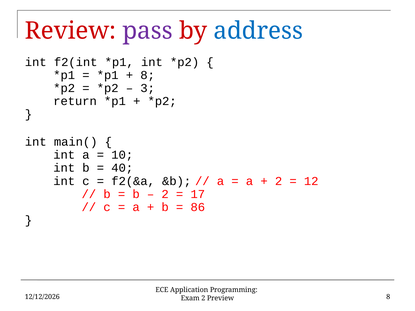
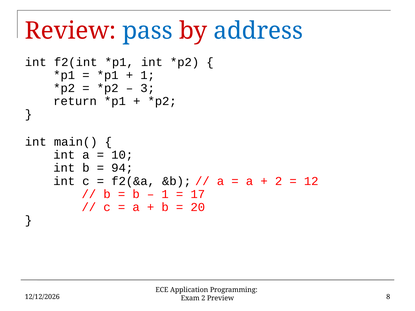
pass colour: purple -> blue (148, 31)
8: 8 -> 1 (148, 75)
40: 40 -> 94 (122, 168)
2: 2 -> 1 (165, 194)
86: 86 -> 20 (198, 207)
